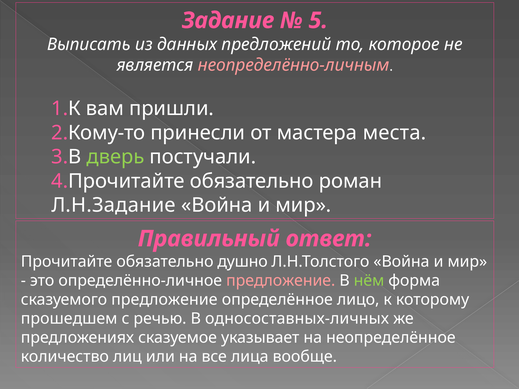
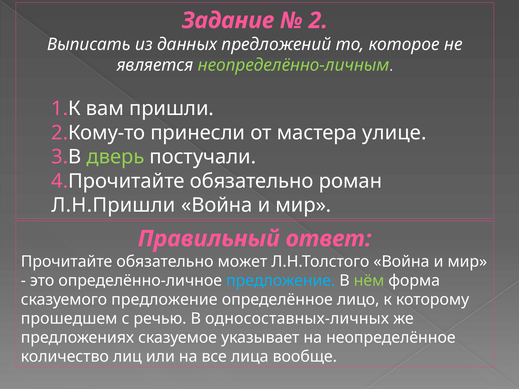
5: 5 -> 2 (318, 21)
неопределённо-личным colour: pink -> light green (294, 65)
места: места -> улице (394, 133)
Л.Н.Задание: Л.Н.Задание -> Л.Н.Пришли (114, 205)
душно: душно -> может (242, 262)
предложение colour: pink -> light blue (281, 281)
